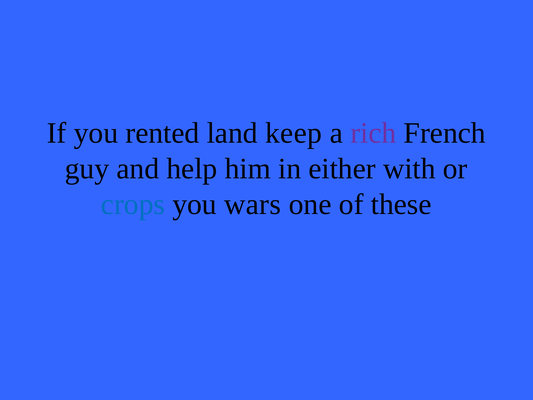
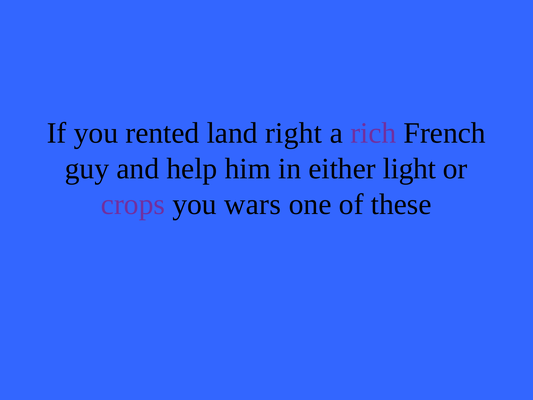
keep: keep -> right (294, 133)
with: with -> light (409, 169)
crops colour: blue -> purple (133, 204)
